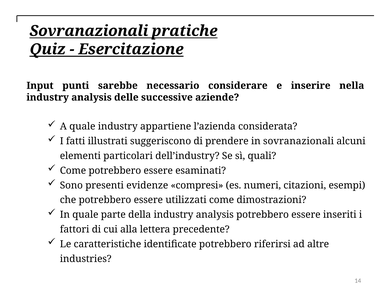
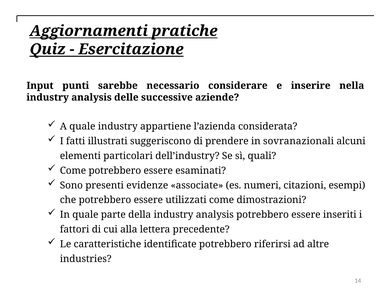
Sovranazionali: Sovranazionali -> Aggiornamenti (89, 31)
compresi: compresi -> associate (197, 185)
